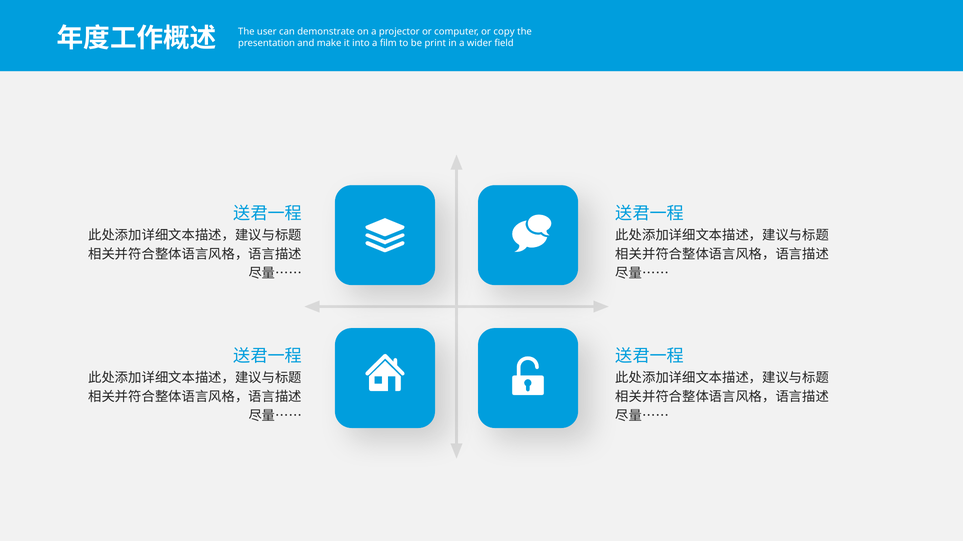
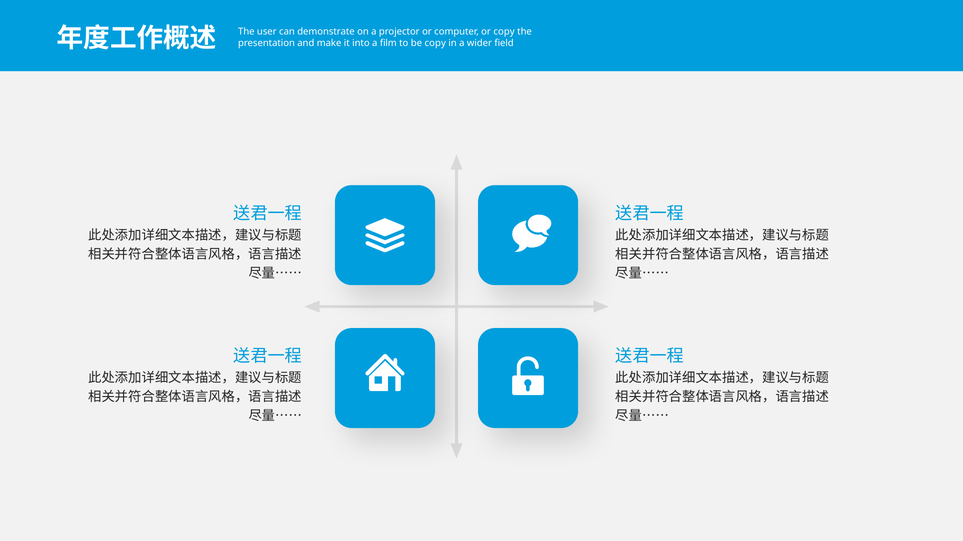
be print: print -> copy (435, 43)
